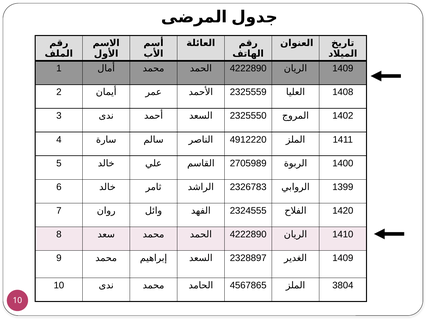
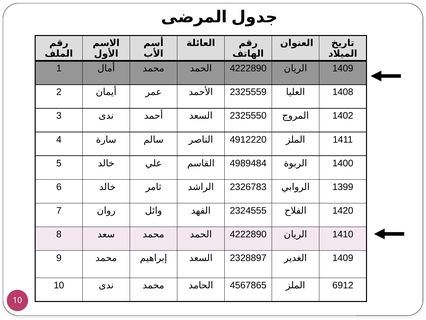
2705989: 2705989 -> 4989484 (248, 163)
3804: 3804 -> 6912 (343, 285)
